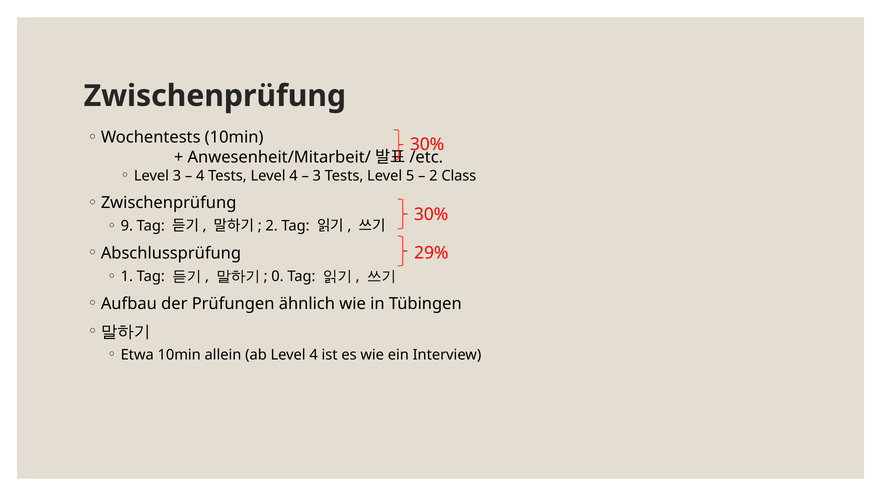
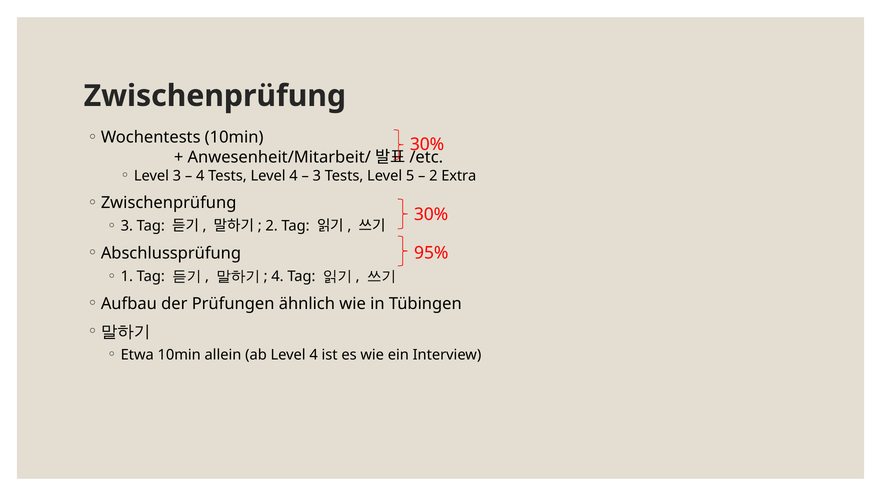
Class: Class -> Extra (459, 176)
9: 9 -> 3 (127, 226)
29%: 29% -> 95% (431, 253)
0: 0 -> 4 (278, 276)
